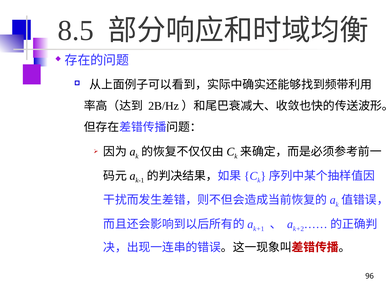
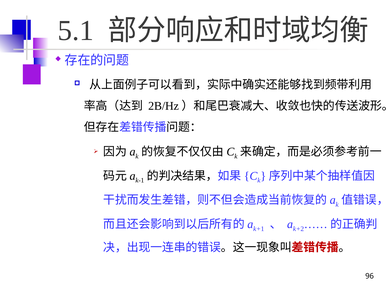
8.5: 8.5 -> 5.1 (76, 31)
